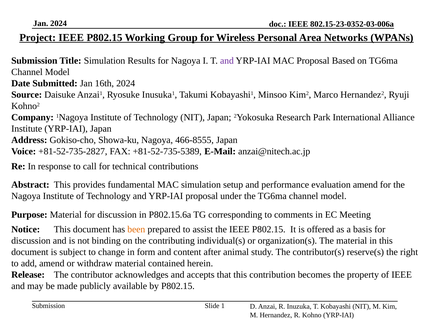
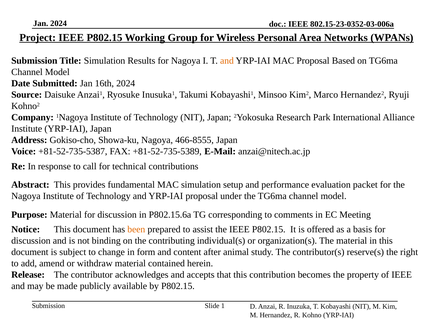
and colour: purple -> orange (227, 61)
+81-52-735-2827: +81-52-735-2827 -> +81-52-735-5387 (73, 152)
evaluation amend: amend -> packet (365, 185)
